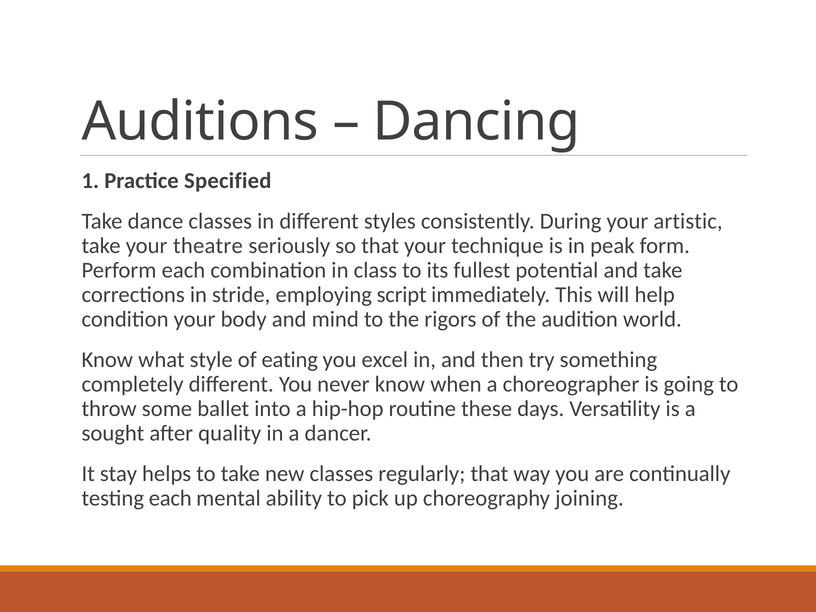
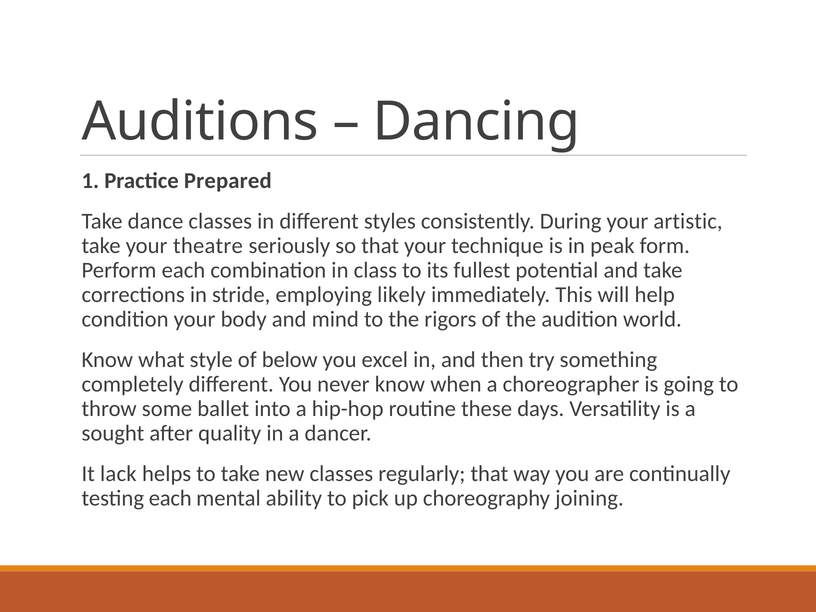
Specified: Specified -> Prepared (228, 181)
script: script -> likely (401, 295)
eating: eating -> below (290, 360)
stay: stay -> lack (118, 474)
